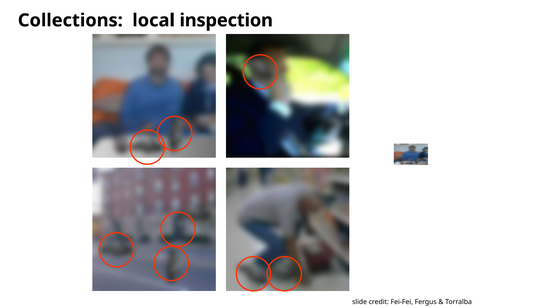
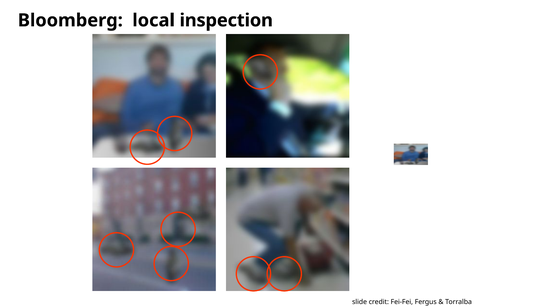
Collections: Collections -> Bloomberg (70, 20)
